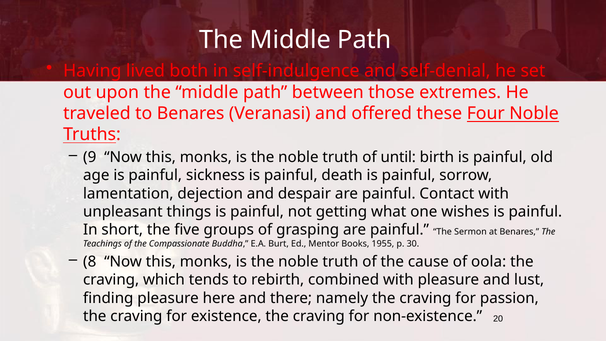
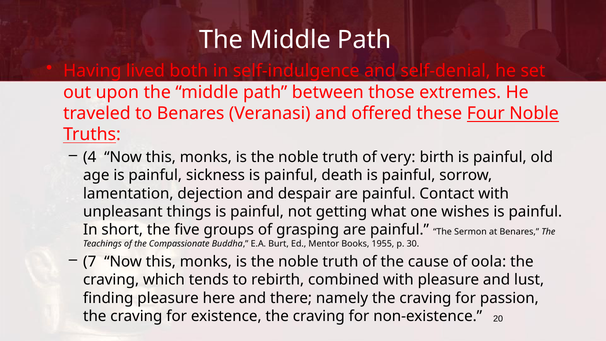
9: 9 -> 4 (90, 157)
until: until -> very (398, 157)
8: 8 -> 7 (90, 262)
